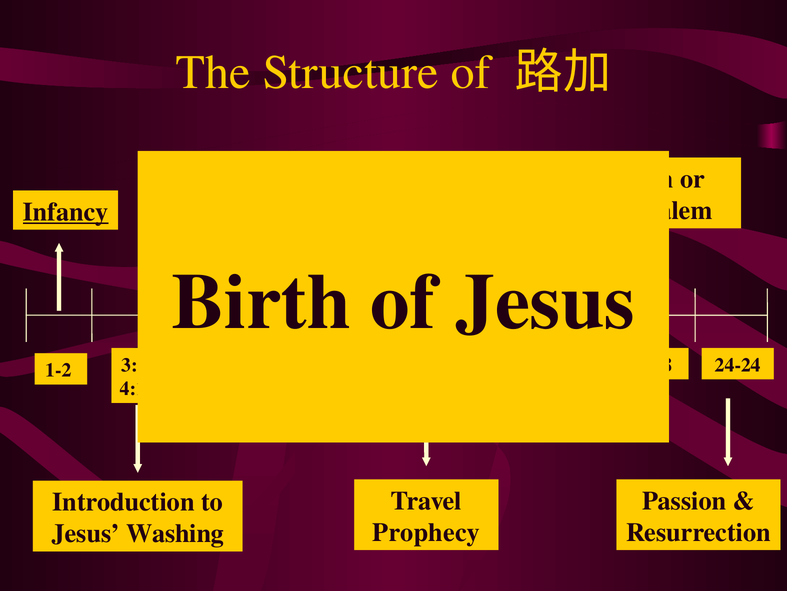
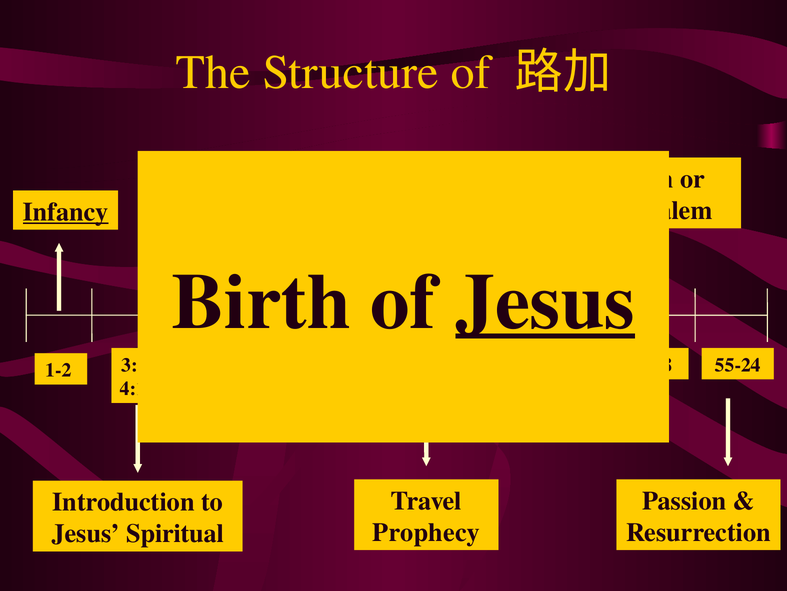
Jesus underline: none -> present (545, 302)
24-24: 24-24 -> 55-24 (738, 365)
Washing: Washing -> Spiritual (175, 533)
